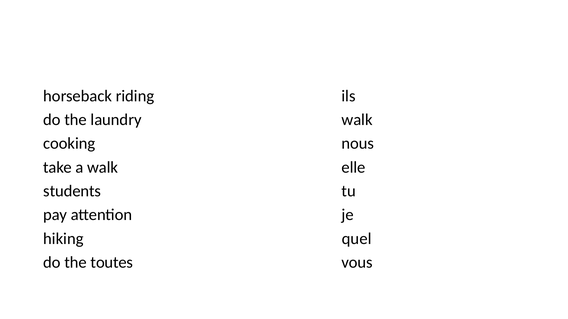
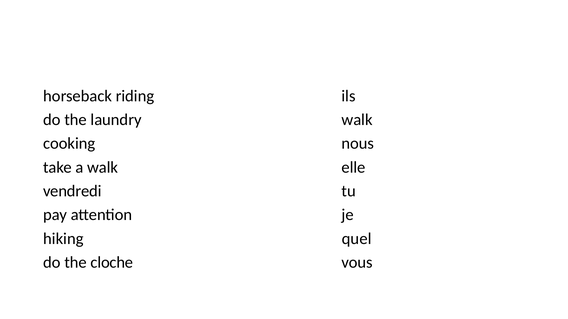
students: students -> vendredi (72, 191)
toutes: toutes -> cloche (112, 263)
